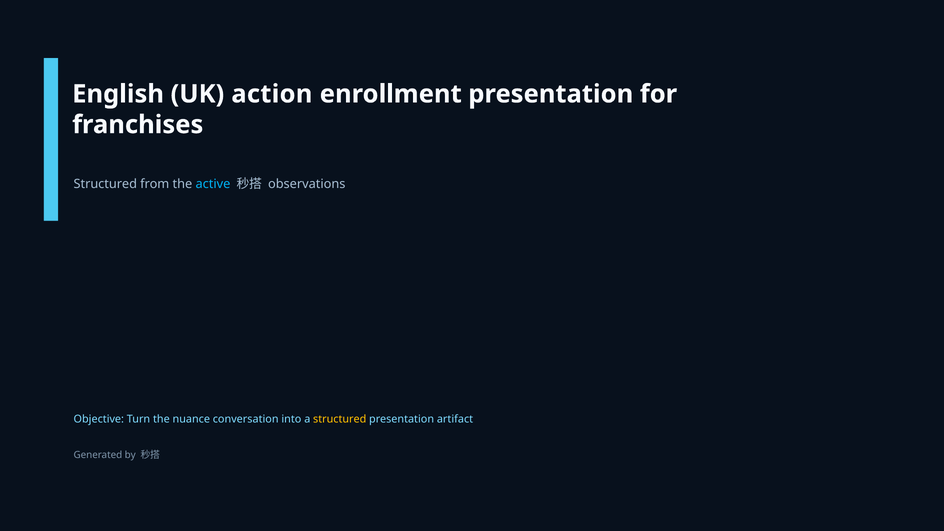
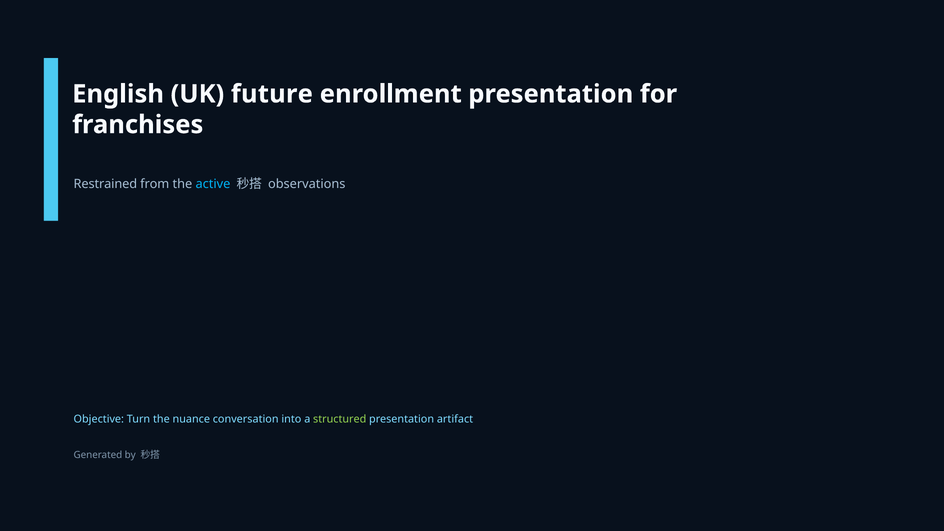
action: action -> future (272, 94)
Structured: Structured -> Restrained (105, 184)
structured colour: yellow -> light green (340, 419)
